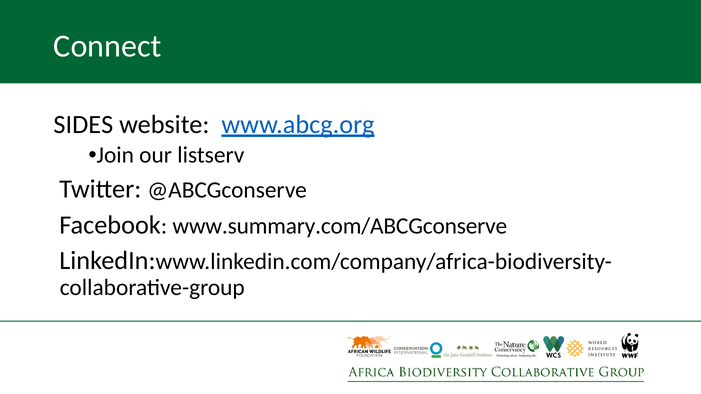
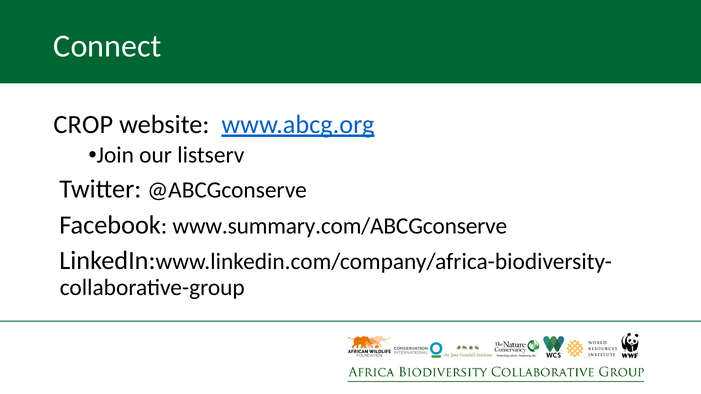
SIDES: SIDES -> CROP (83, 125)
